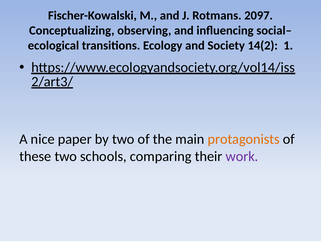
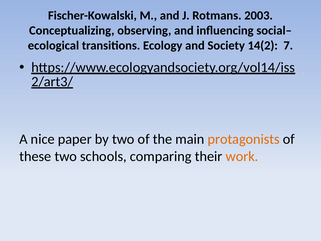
2097: 2097 -> 2003 (259, 16)
1: 1 -> 7 (288, 46)
work colour: purple -> orange (242, 156)
